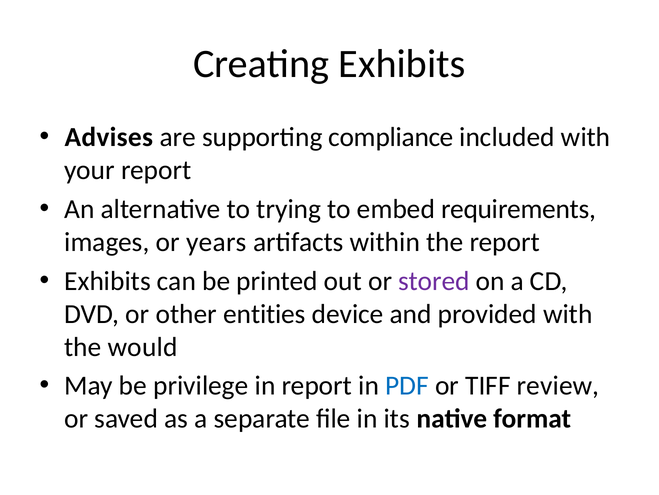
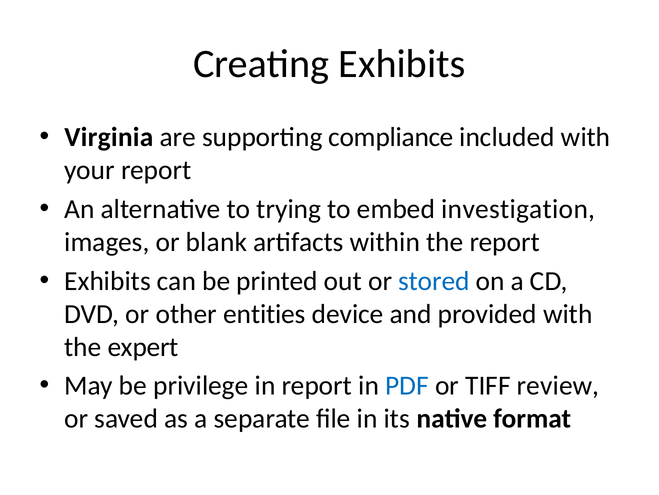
Advises: Advises -> Virginia (109, 137)
requirements: requirements -> investigation (518, 209)
years: years -> blank (216, 242)
stored colour: purple -> blue (434, 281)
would: would -> expert (143, 346)
